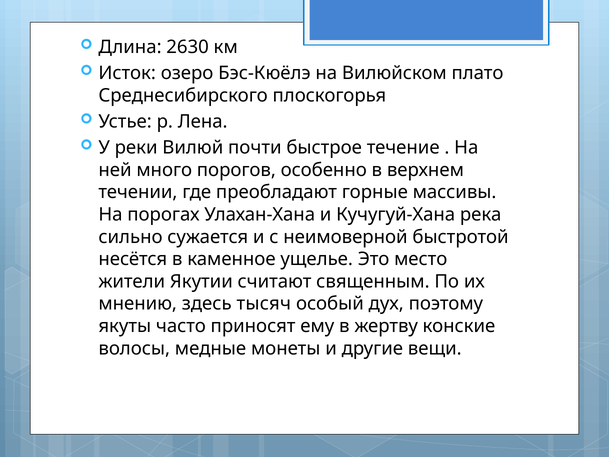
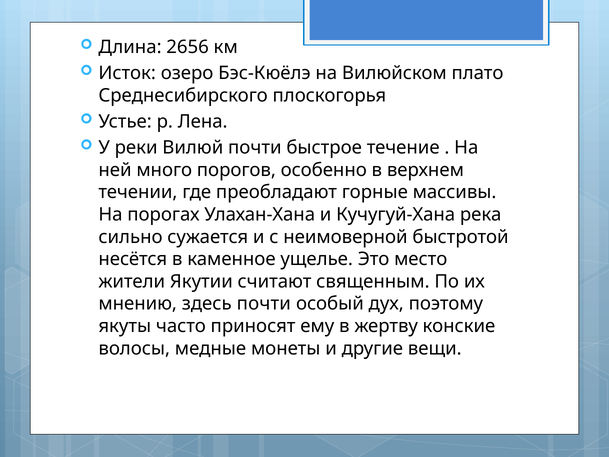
2630: 2630 -> 2656 (188, 47)
здесь тысяч: тысяч -> почти (264, 304)
